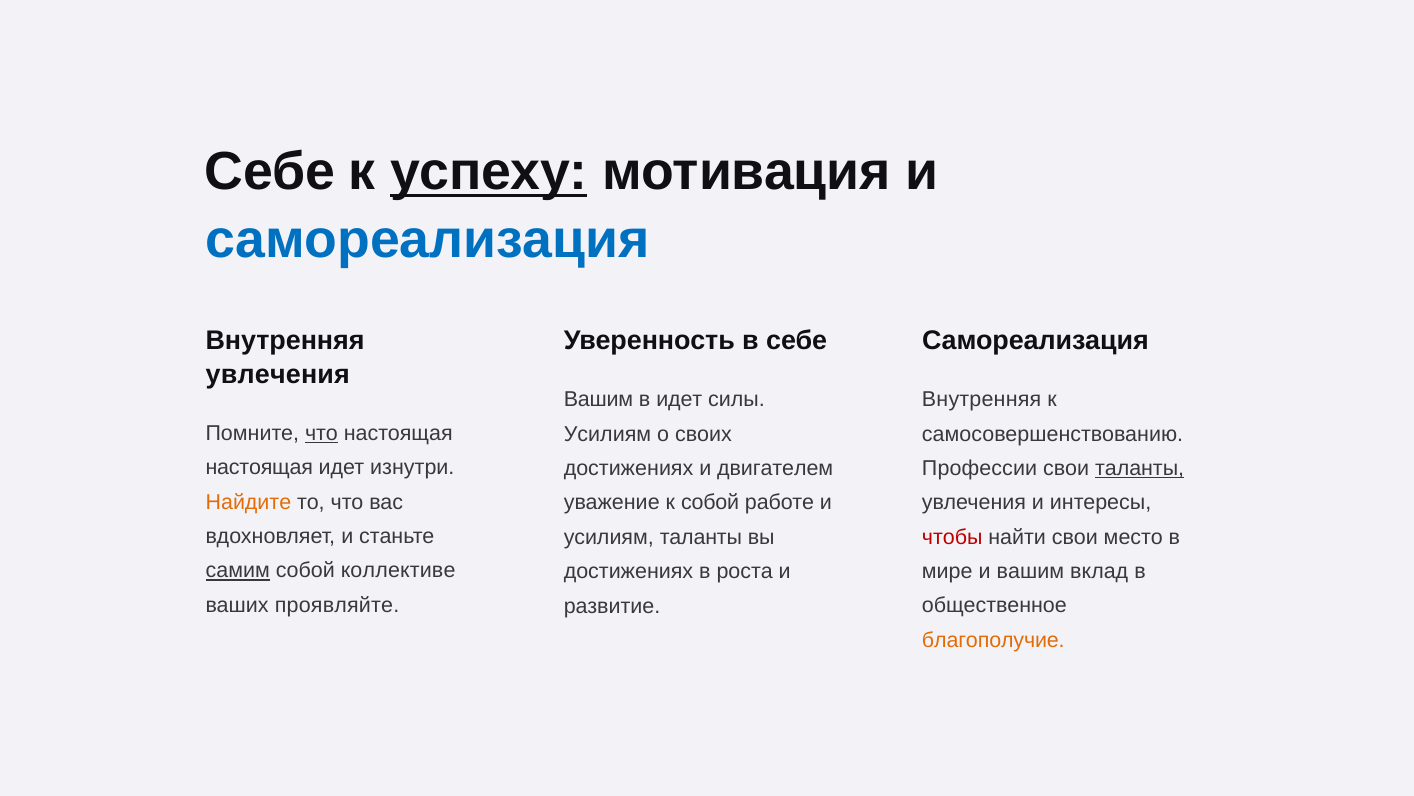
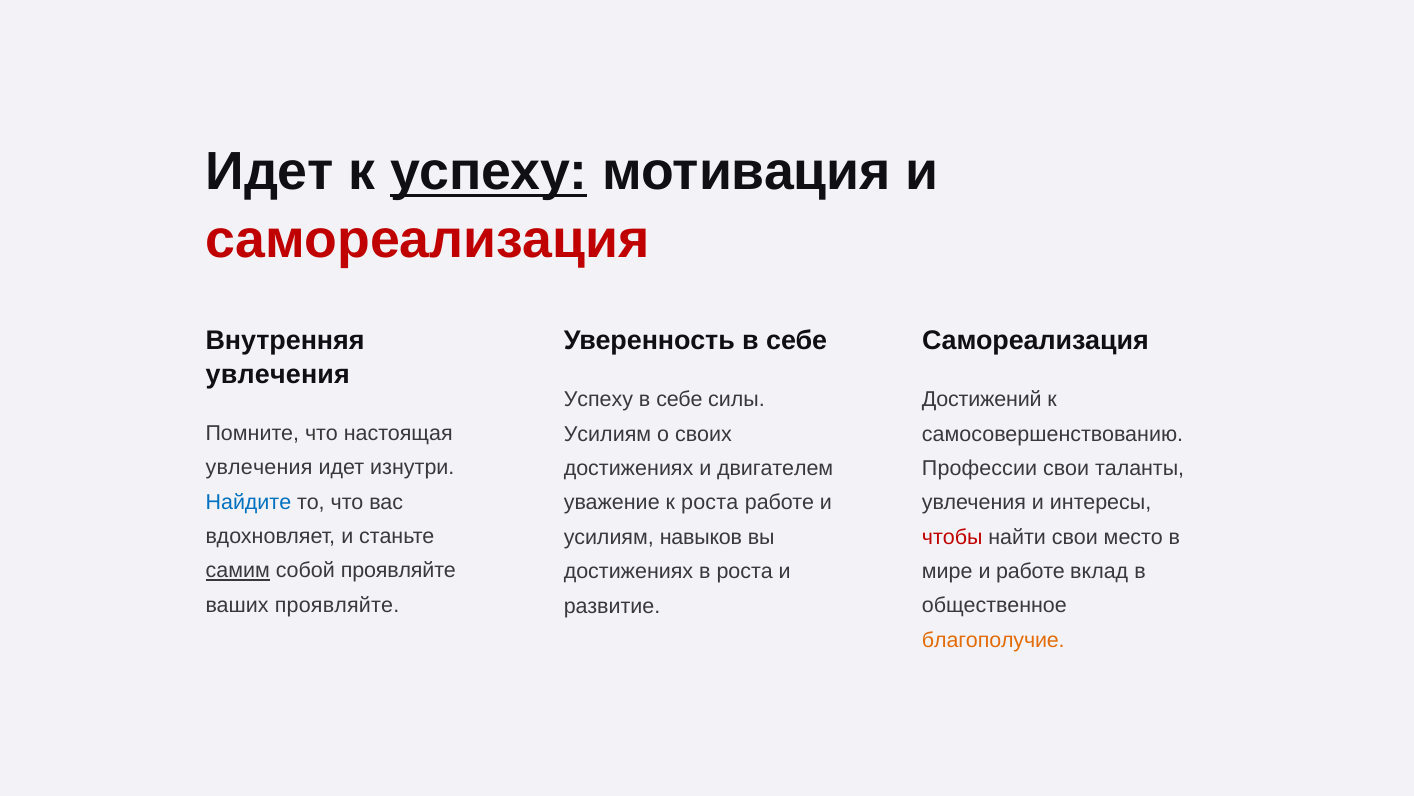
Себе: Себе -> Идет (270, 172)
самореализация colour: blue -> red (428, 239)
Внутренняя: Внутренняя -> Достижений (982, 399)
Вашим: Вашим -> Успеху (598, 399)
идет: идет -> себе (679, 399)
что underline: present -> none (321, 433)
настоящая: настоящая -> увлечения (259, 467)
таланты underline: present -> none (1140, 468)
Найдите colour: orange -> blue (248, 502)
к собой: собой -> роста (710, 502)
усилиям таланты: таланты -> навыков (701, 537)
собой коллективе: коллективе -> проявляйте (398, 570)
и вашим: вашим -> работе (1031, 571)
